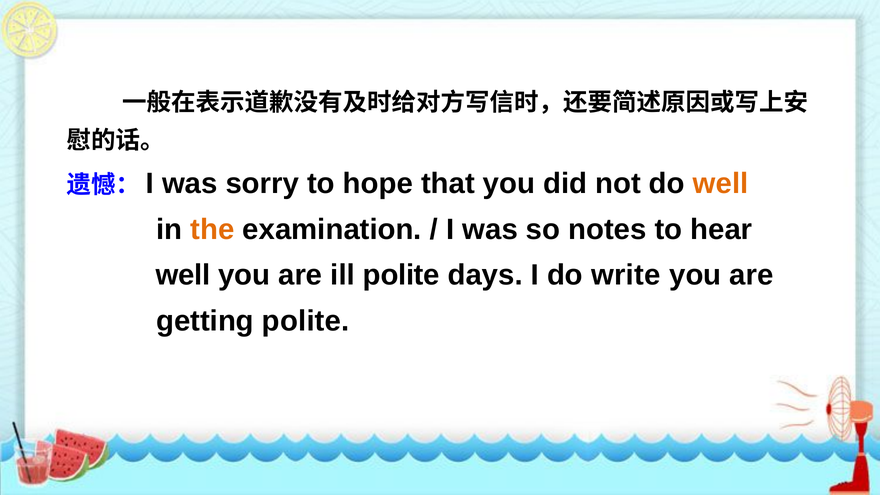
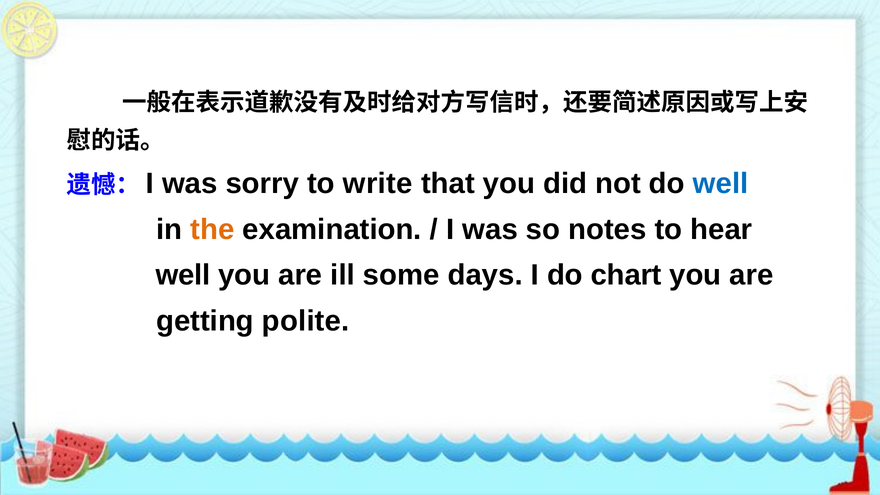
hope: hope -> write (378, 184)
well colour: orange -> blue (721, 184)
ill polite: polite -> some (401, 275)
write: write -> chart (626, 275)
